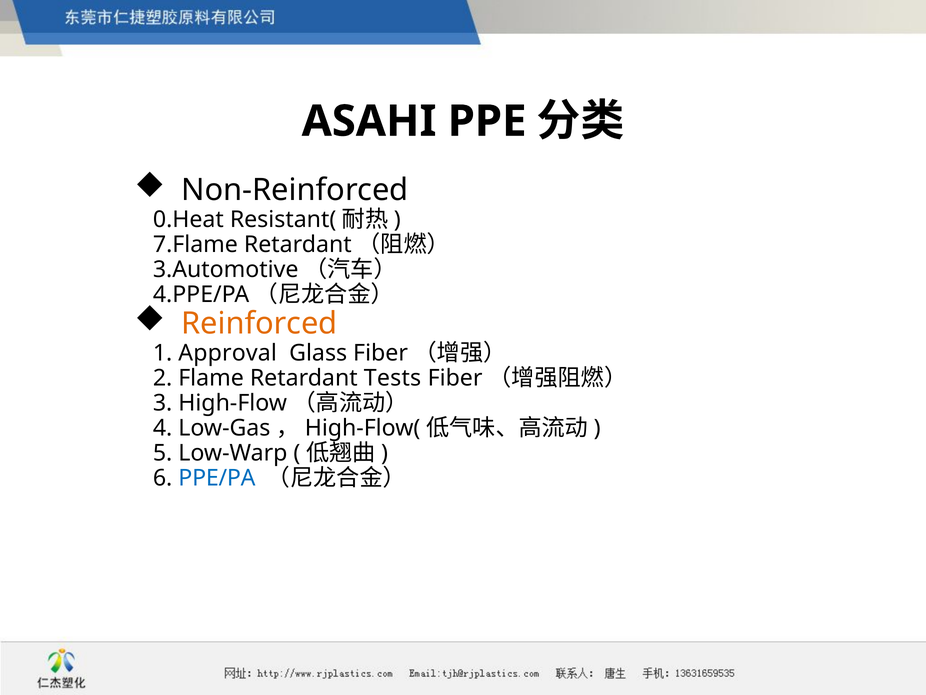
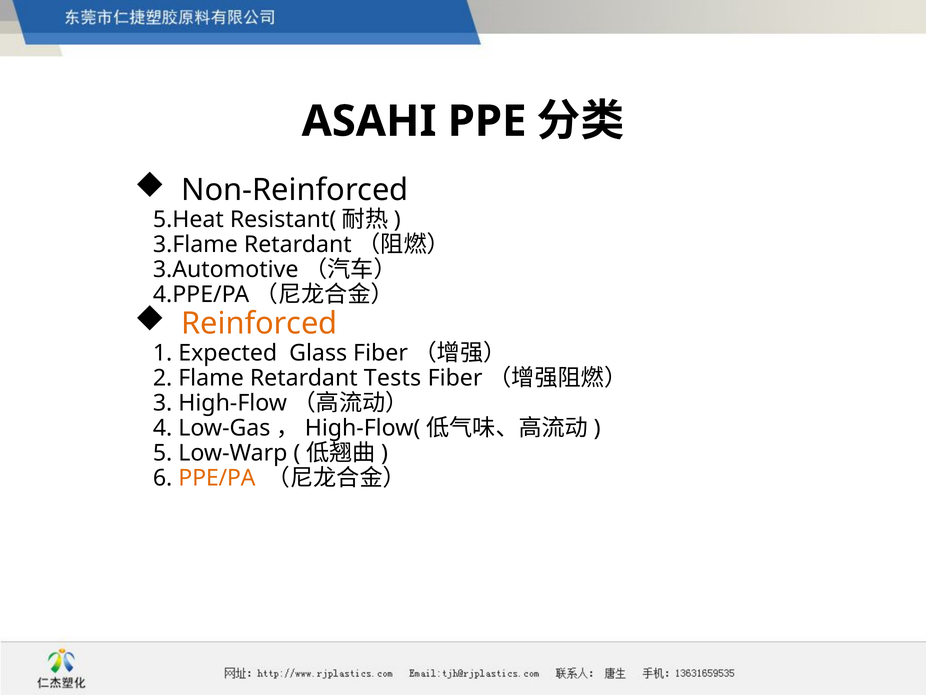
0.Heat: 0.Heat -> 5.Heat (188, 219)
7.Flame: 7.Flame -> 3.Flame (195, 244)
Approval: Approval -> Expected (228, 353)
PPE/PA colour: blue -> orange (217, 478)
